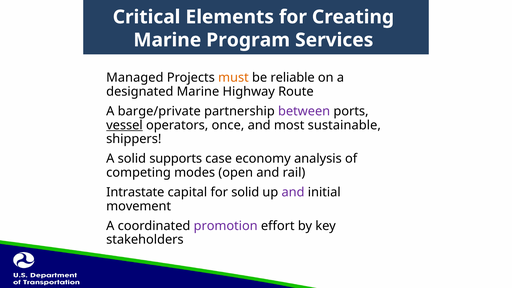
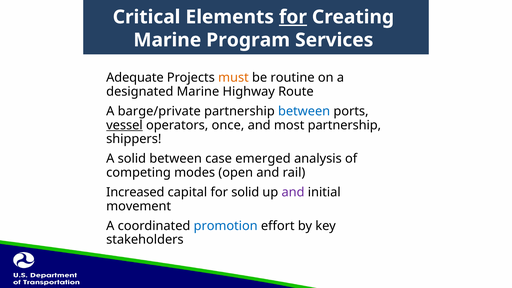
for underline: none -> present (293, 17)
Managed: Managed -> Adequate (135, 78)
reliable: reliable -> routine (293, 78)
between colour: purple -> blue (304, 111)
most sustainable: sustainable -> partnership (344, 125)
solid supports: supports -> between (176, 159)
economy: economy -> emerged (263, 159)
Intrastate: Intrastate -> Increased (135, 192)
promotion colour: purple -> blue (226, 226)
